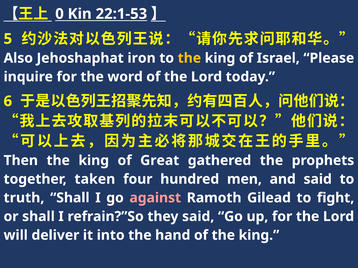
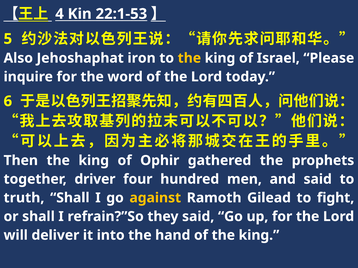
0: 0 -> 4 (60, 14)
Great: Great -> Ophir (160, 161)
taken: taken -> driver (95, 179)
against colour: pink -> yellow (155, 198)
